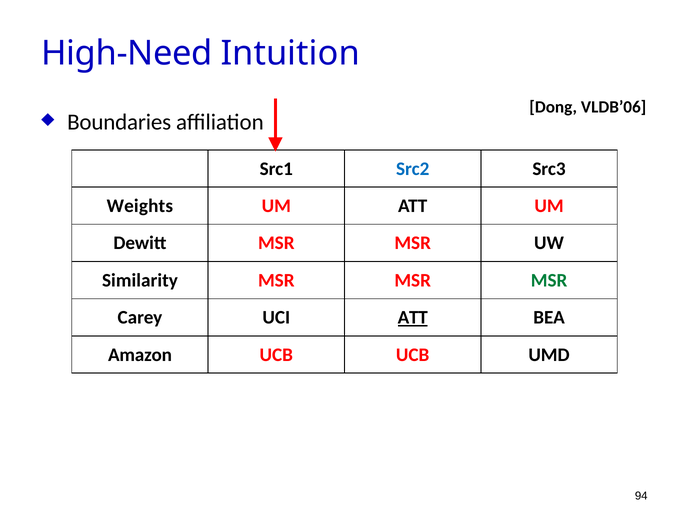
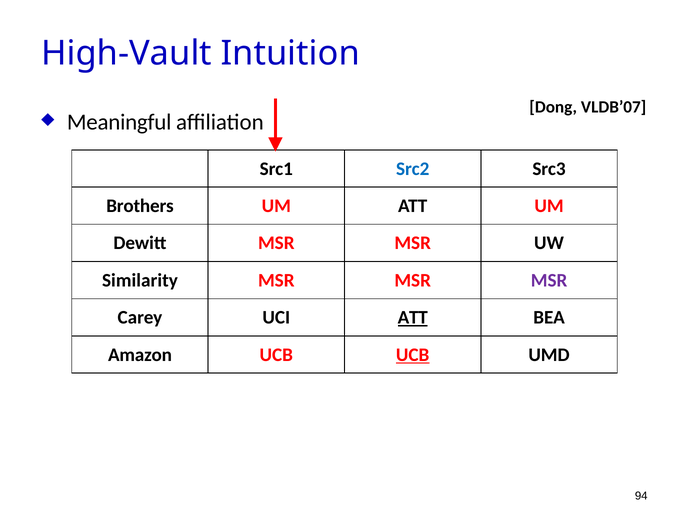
High-Need: High-Need -> High-Vault (127, 53)
VLDB’06: VLDB’06 -> VLDB’07 (614, 107)
Boundaries: Boundaries -> Meaningful (119, 122)
Weights: Weights -> Brothers (140, 206)
MSR colour: green -> purple (549, 280)
UCB underline: none -> present (413, 355)
